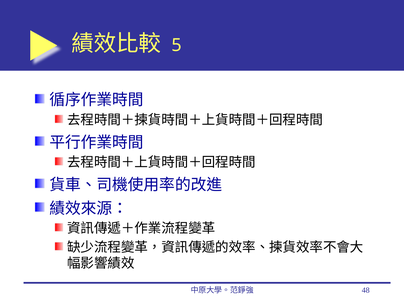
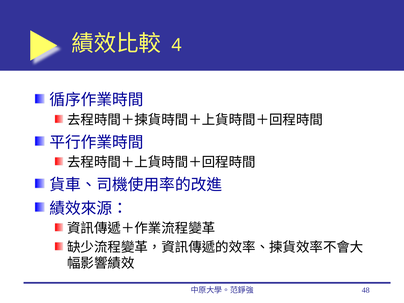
5: 5 -> 4 (177, 45)
